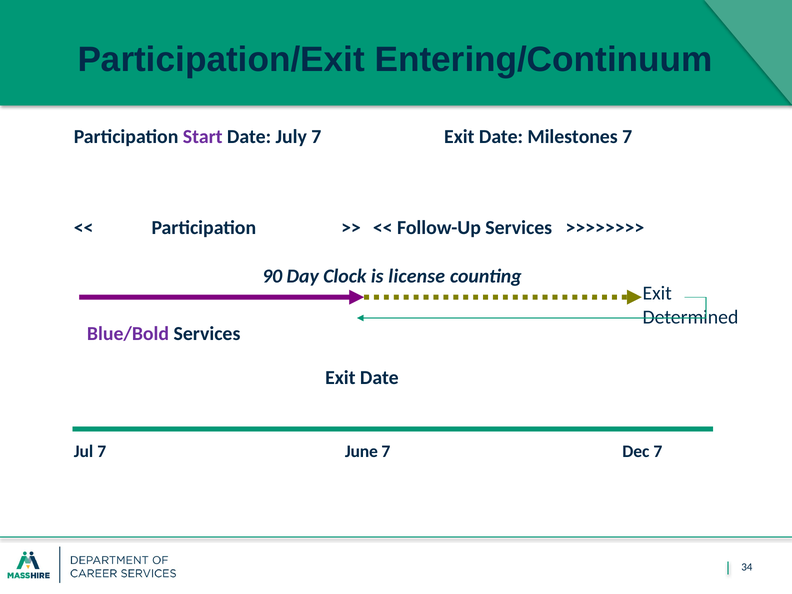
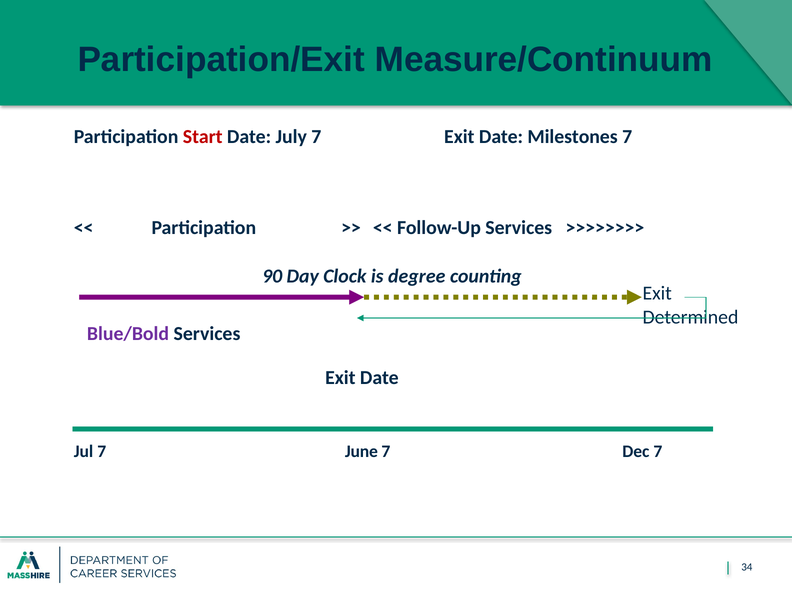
Entering/Continuum: Entering/Continuum -> Measure/Continuum (544, 60)
Start colour: purple -> red (203, 137)
license: license -> degree (417, 276)
